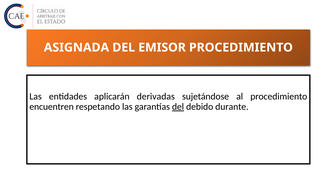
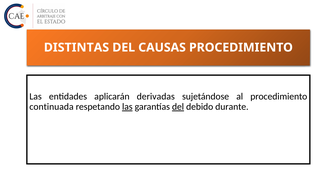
ASIGNADA: ASIGNADA -> DISTINTAS (76, 47)
EMISOR: EMISOR -> CAUSAS (162, 47)
encuentren: encuentren -> continuada (51, 106)
las underline: none -> present (127, 106)
